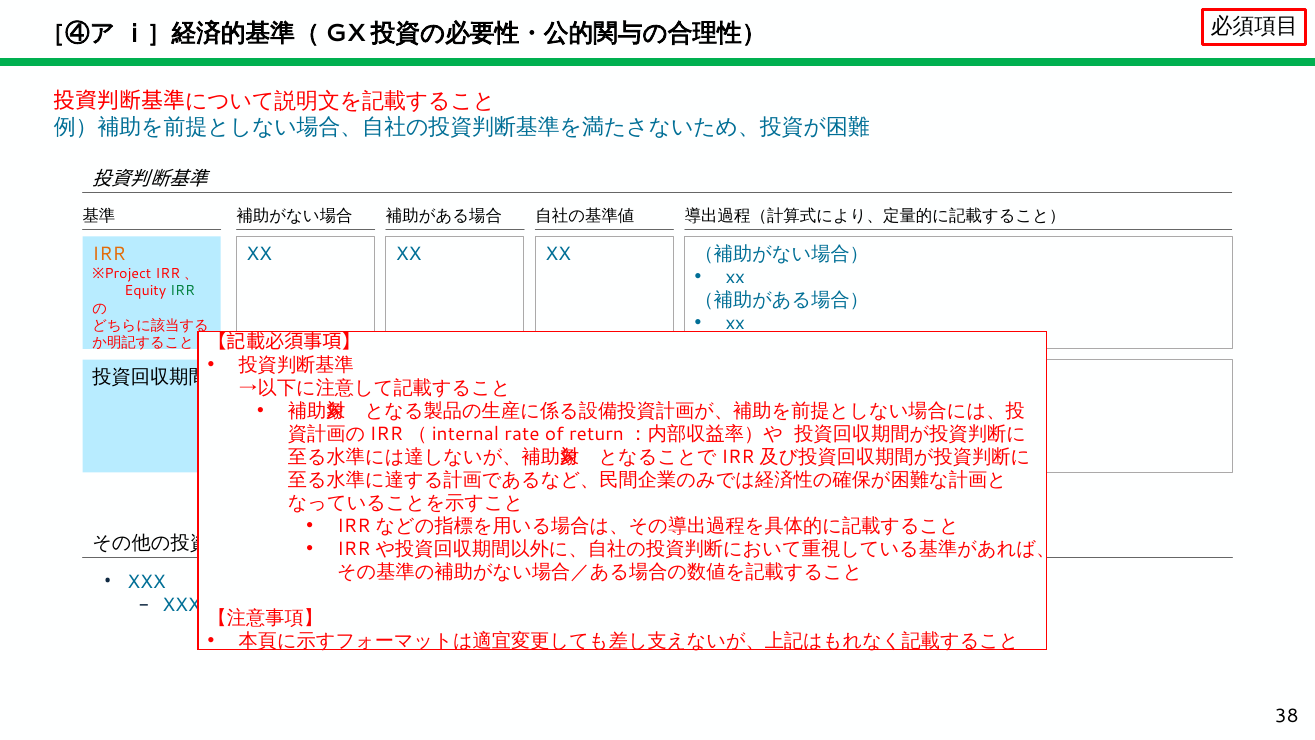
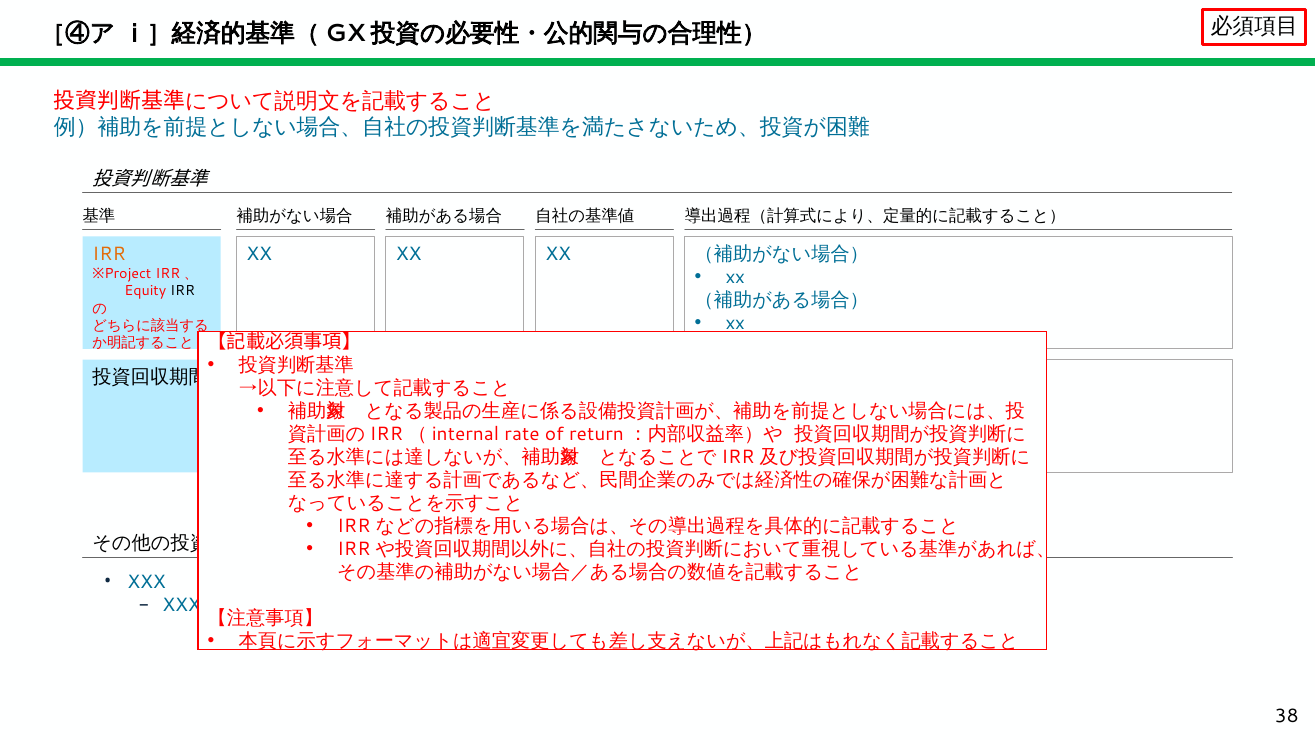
IRR colour: green -> black (183, 291)
